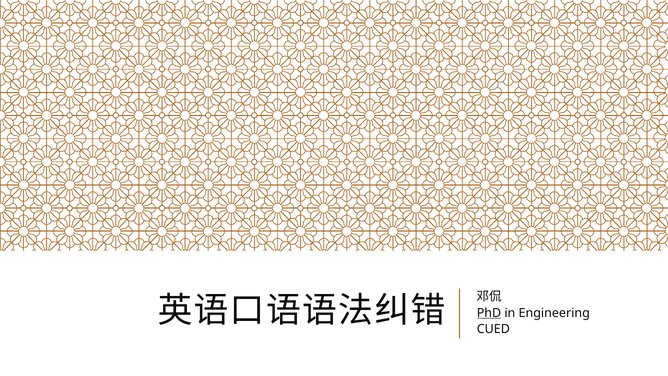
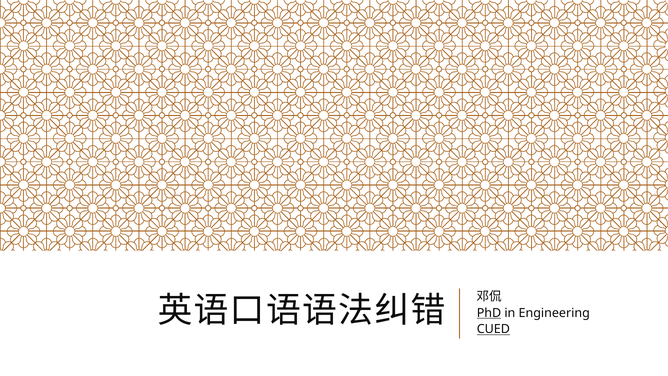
CUED underline: none -> present (493, 329)
